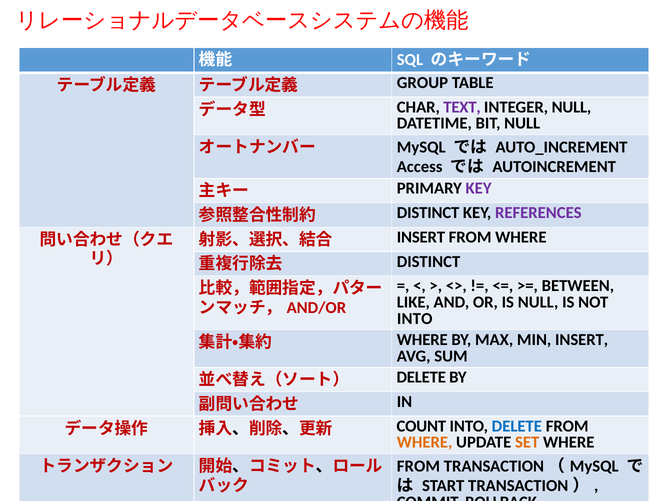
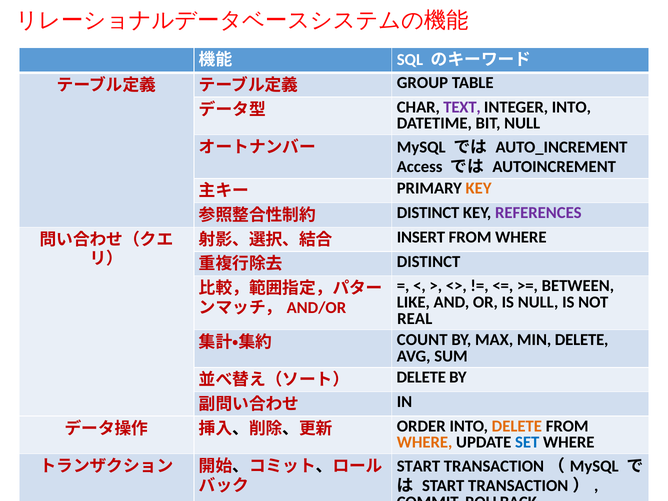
INTEGER NULL: NULL -> INTO (571, 107)
KEY colour: purple -> orange (479, 188)
INTO: INTO -> REAL (415, 318)
WHERE: WHERE -> COUNT (422, 340)
MIN INSERT: INSERT -> DELETE (582, 340)
COUNT: COUNT -> ORDER (421, 426)
DELETE colour: blue -> orange (517, 426)
SET colour: orange -> blue (527, 442)
FROM: FROM -> START (418, 466)
